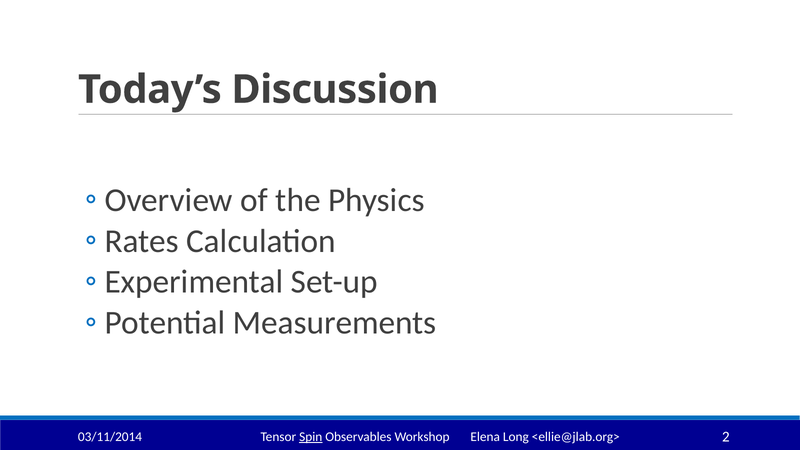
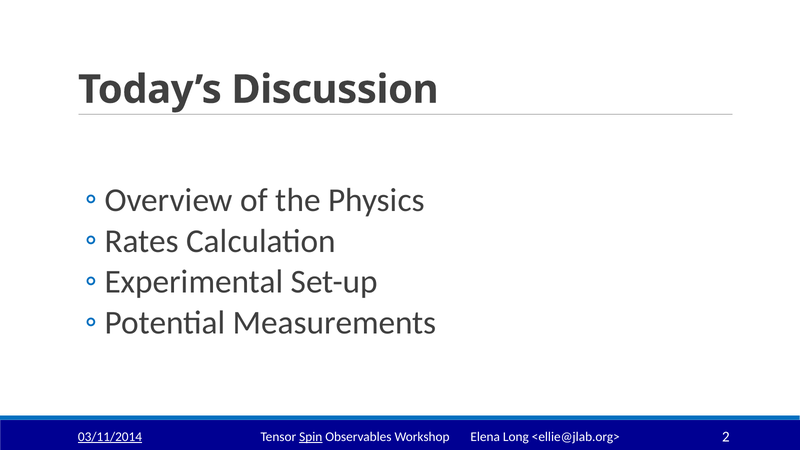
03/11/2014 underline: none -> present (110, 437)
